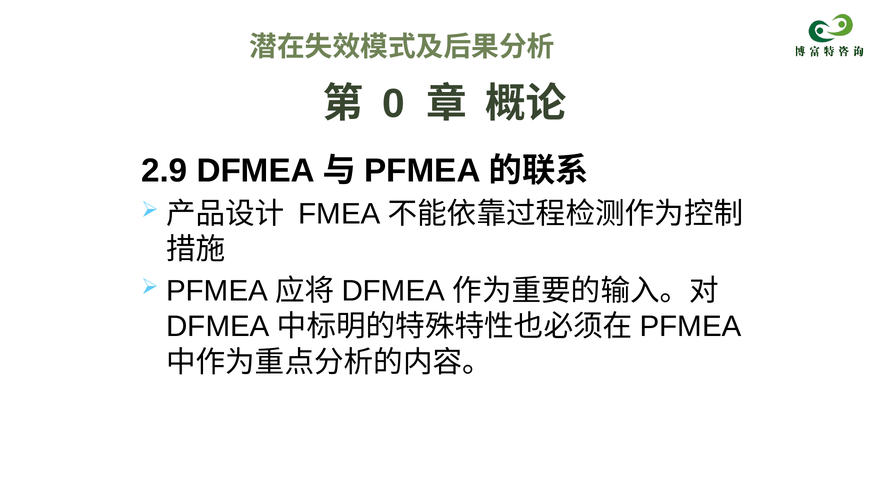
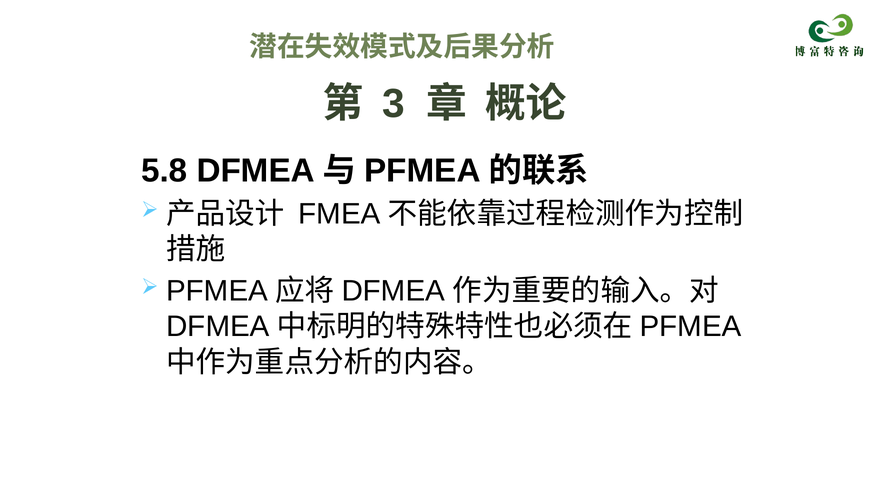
0: 0 -> 3 (394, 104)
2.9: 2.9 -> 5.8 (164, 170)
